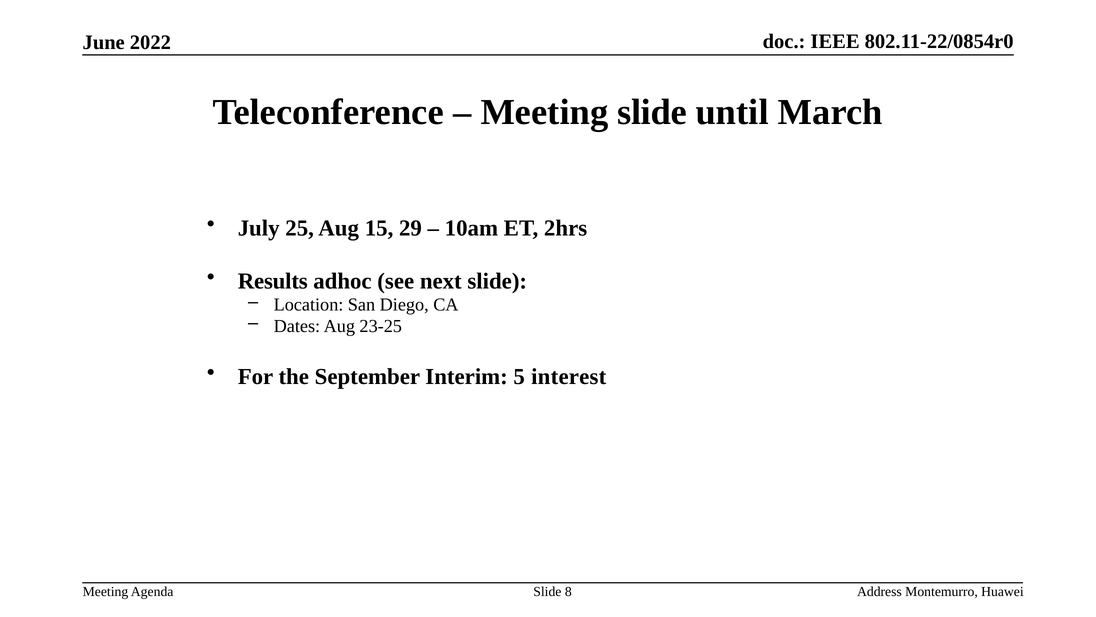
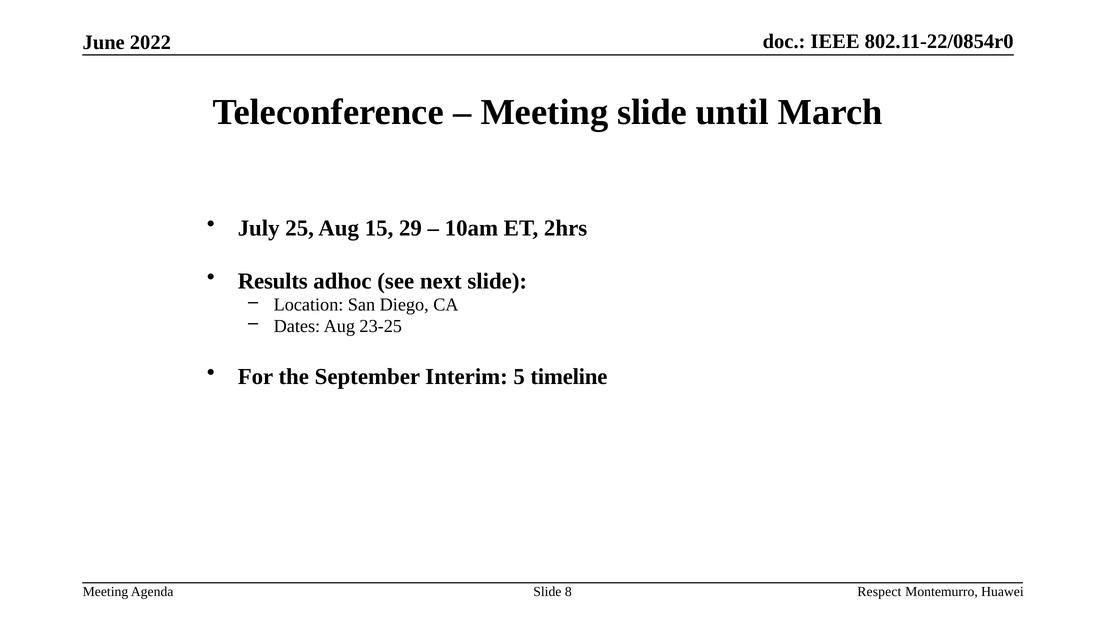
interest: interest -> timeline (569, 376)
Address: Address -> Respect (879, 591)
